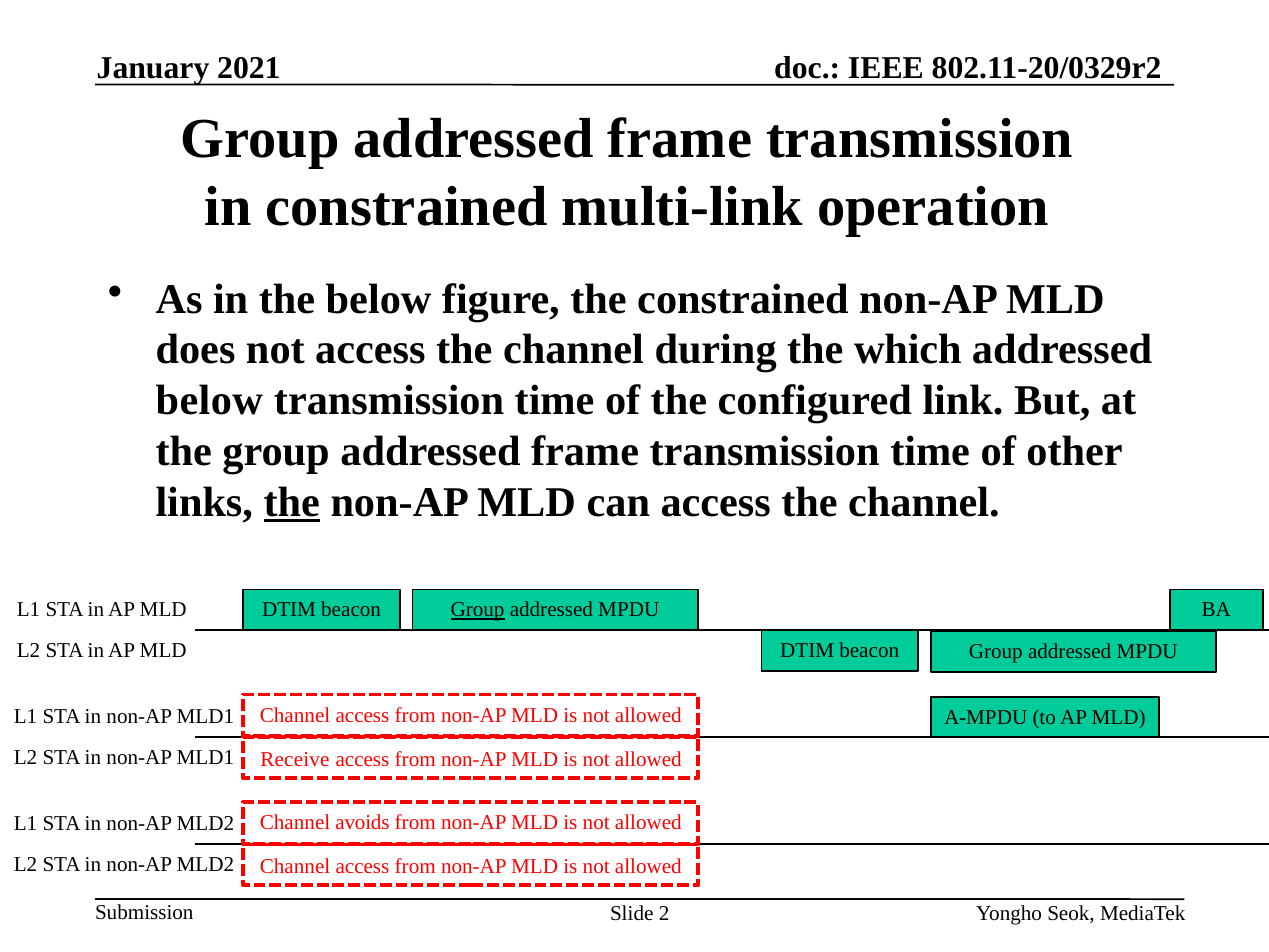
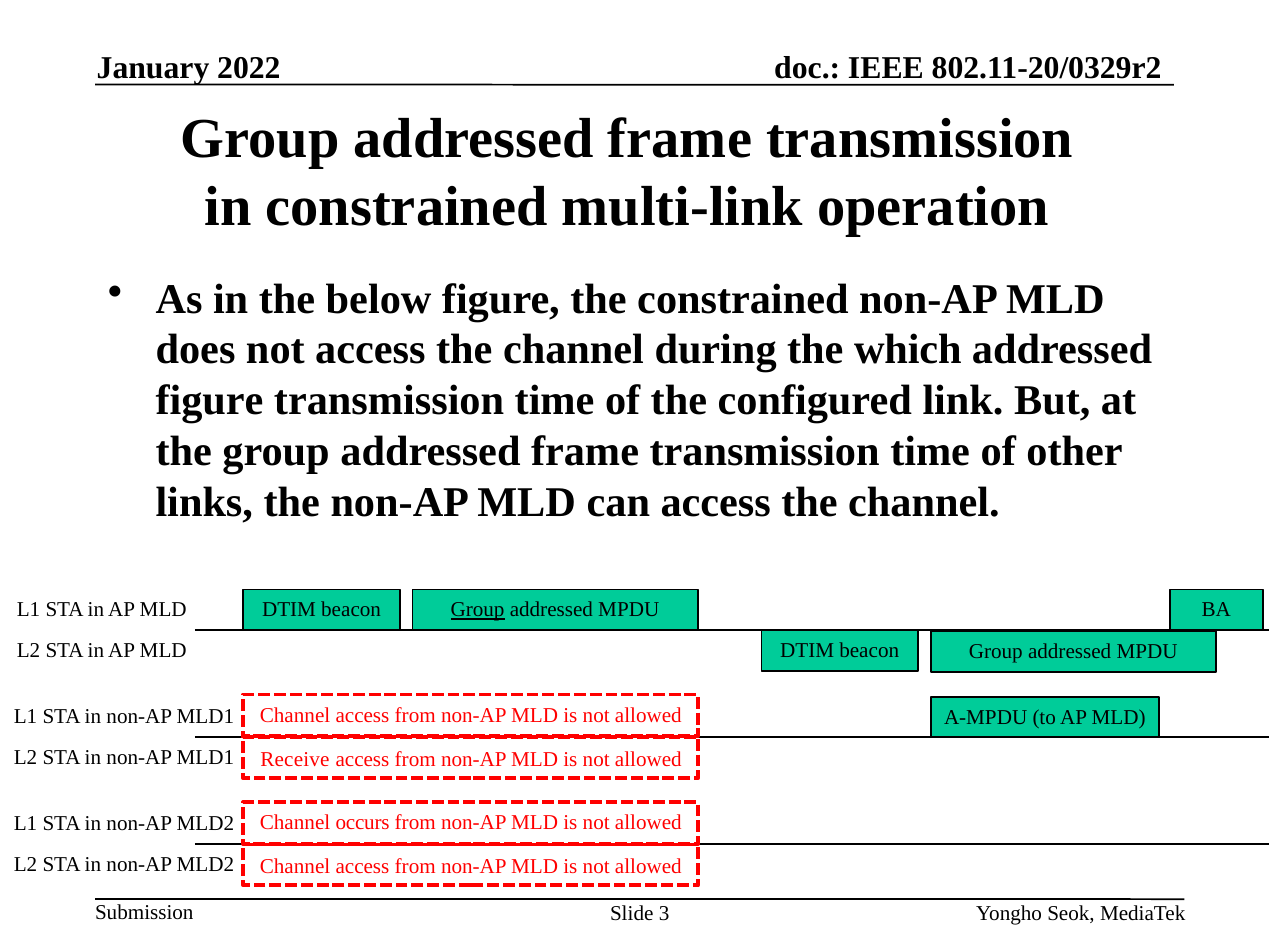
2021: 2021 -> 2022 (249, 68)
below: below -> figure (209, 401)
the underline: present -> none (292, 502)
avoids: avoids -> occurs (363, 822)
2: 2 -> 3 (664, 913)
